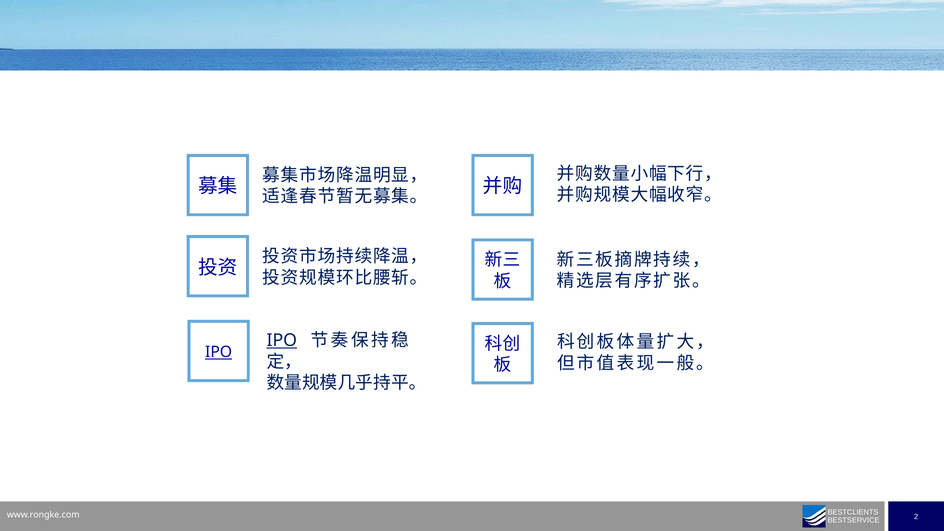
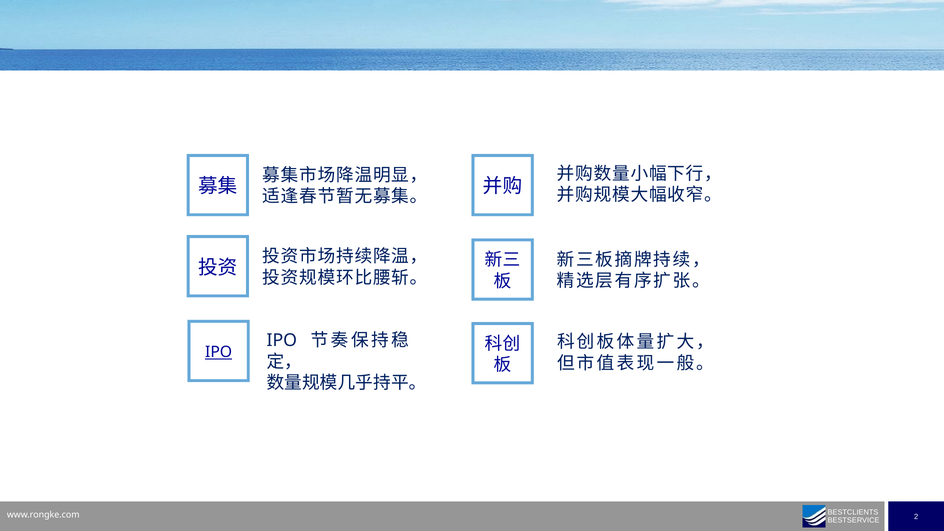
IPO underline: present -> none (282, 341)
